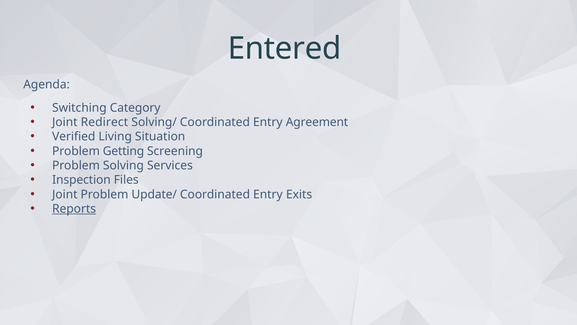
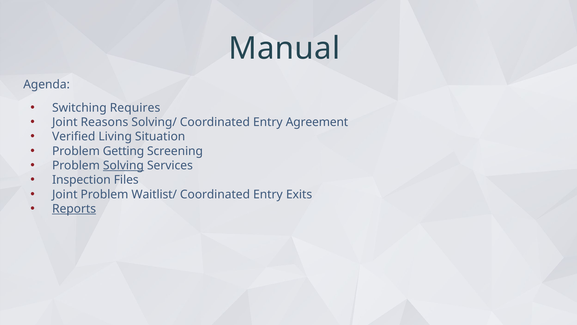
Entered: Entered -> Manual (284, 48)
Category: Category -> Requires (135, 108)
Redirect: Redirect -> Reasons (104, 122)
Solving underline: none -> present (123, 165)
Update/: Update/ -> Waitlist/ (154, 194)
